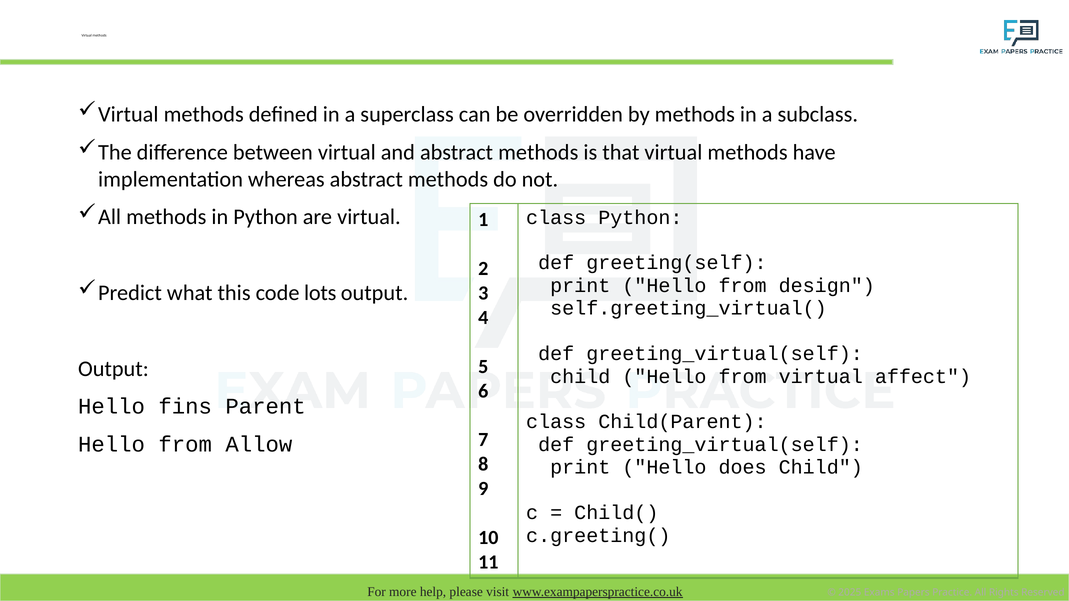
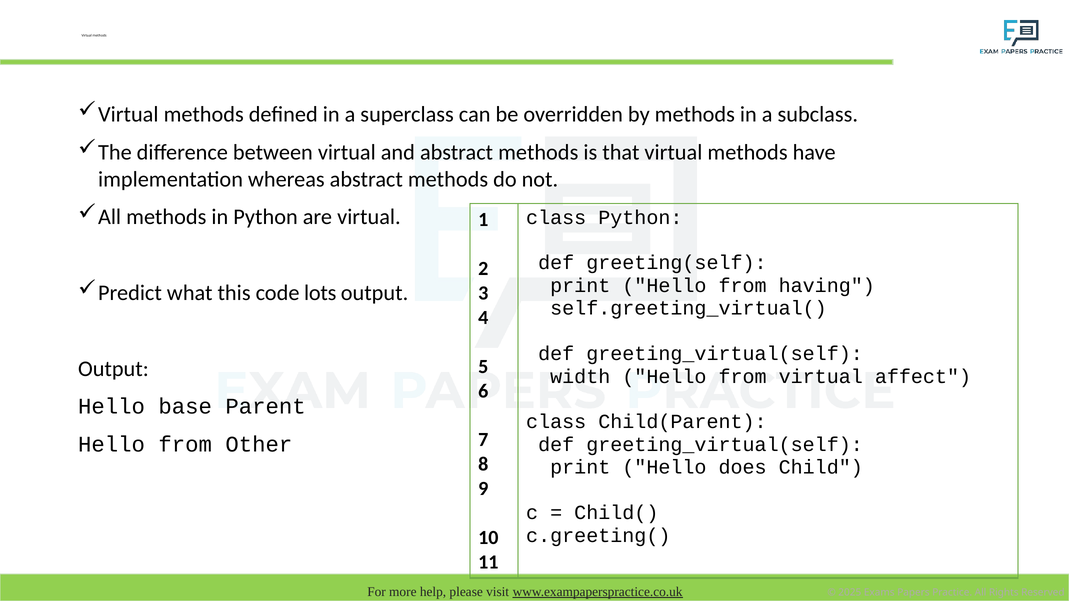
design: design -> having (827, 286)
child: child -> width (580, 377)
fins: fins -> base (185, 407)
Allow: Allow -> Other (259, 445)
